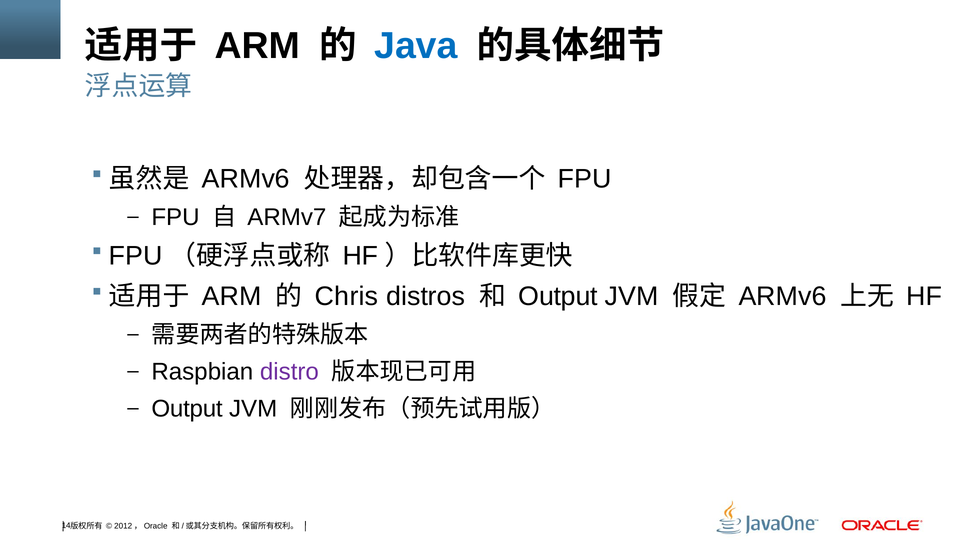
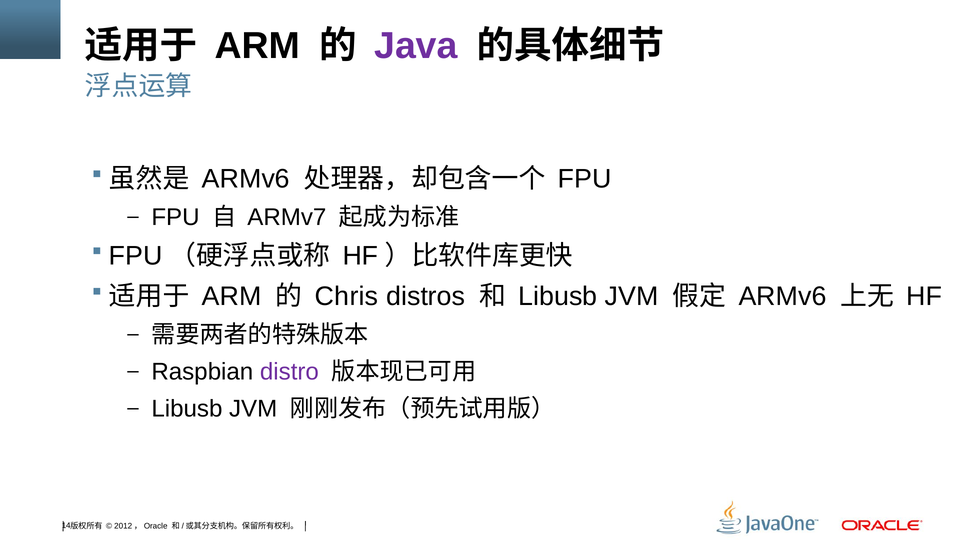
Java colour: blue -> purple (416, 46)
Output: Output -> Libusb (558, 296)
Output: Output -> Libusb (187, 409)
